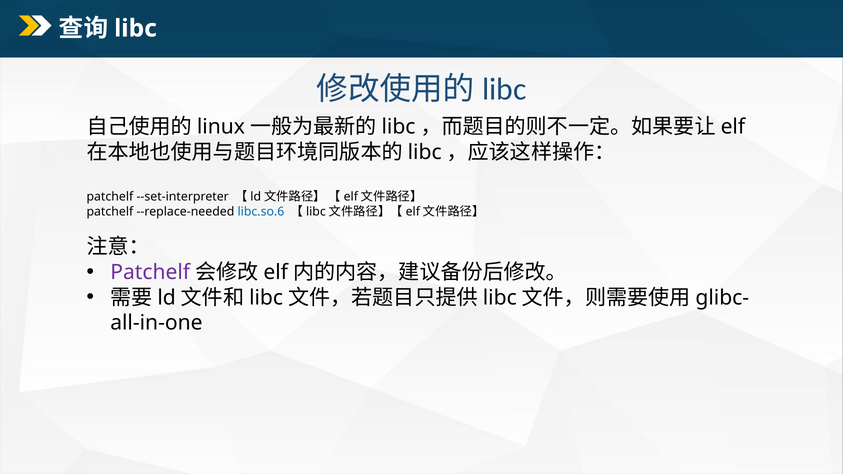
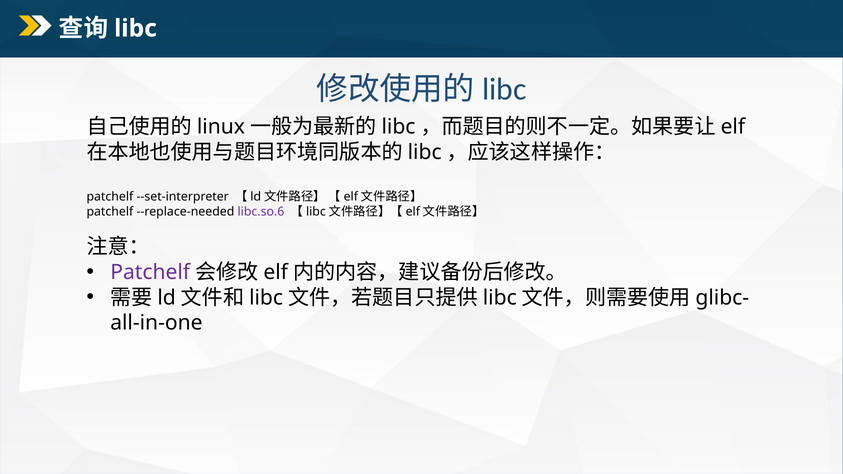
libc.so.6 colour: blue -> purple (261, 212)
